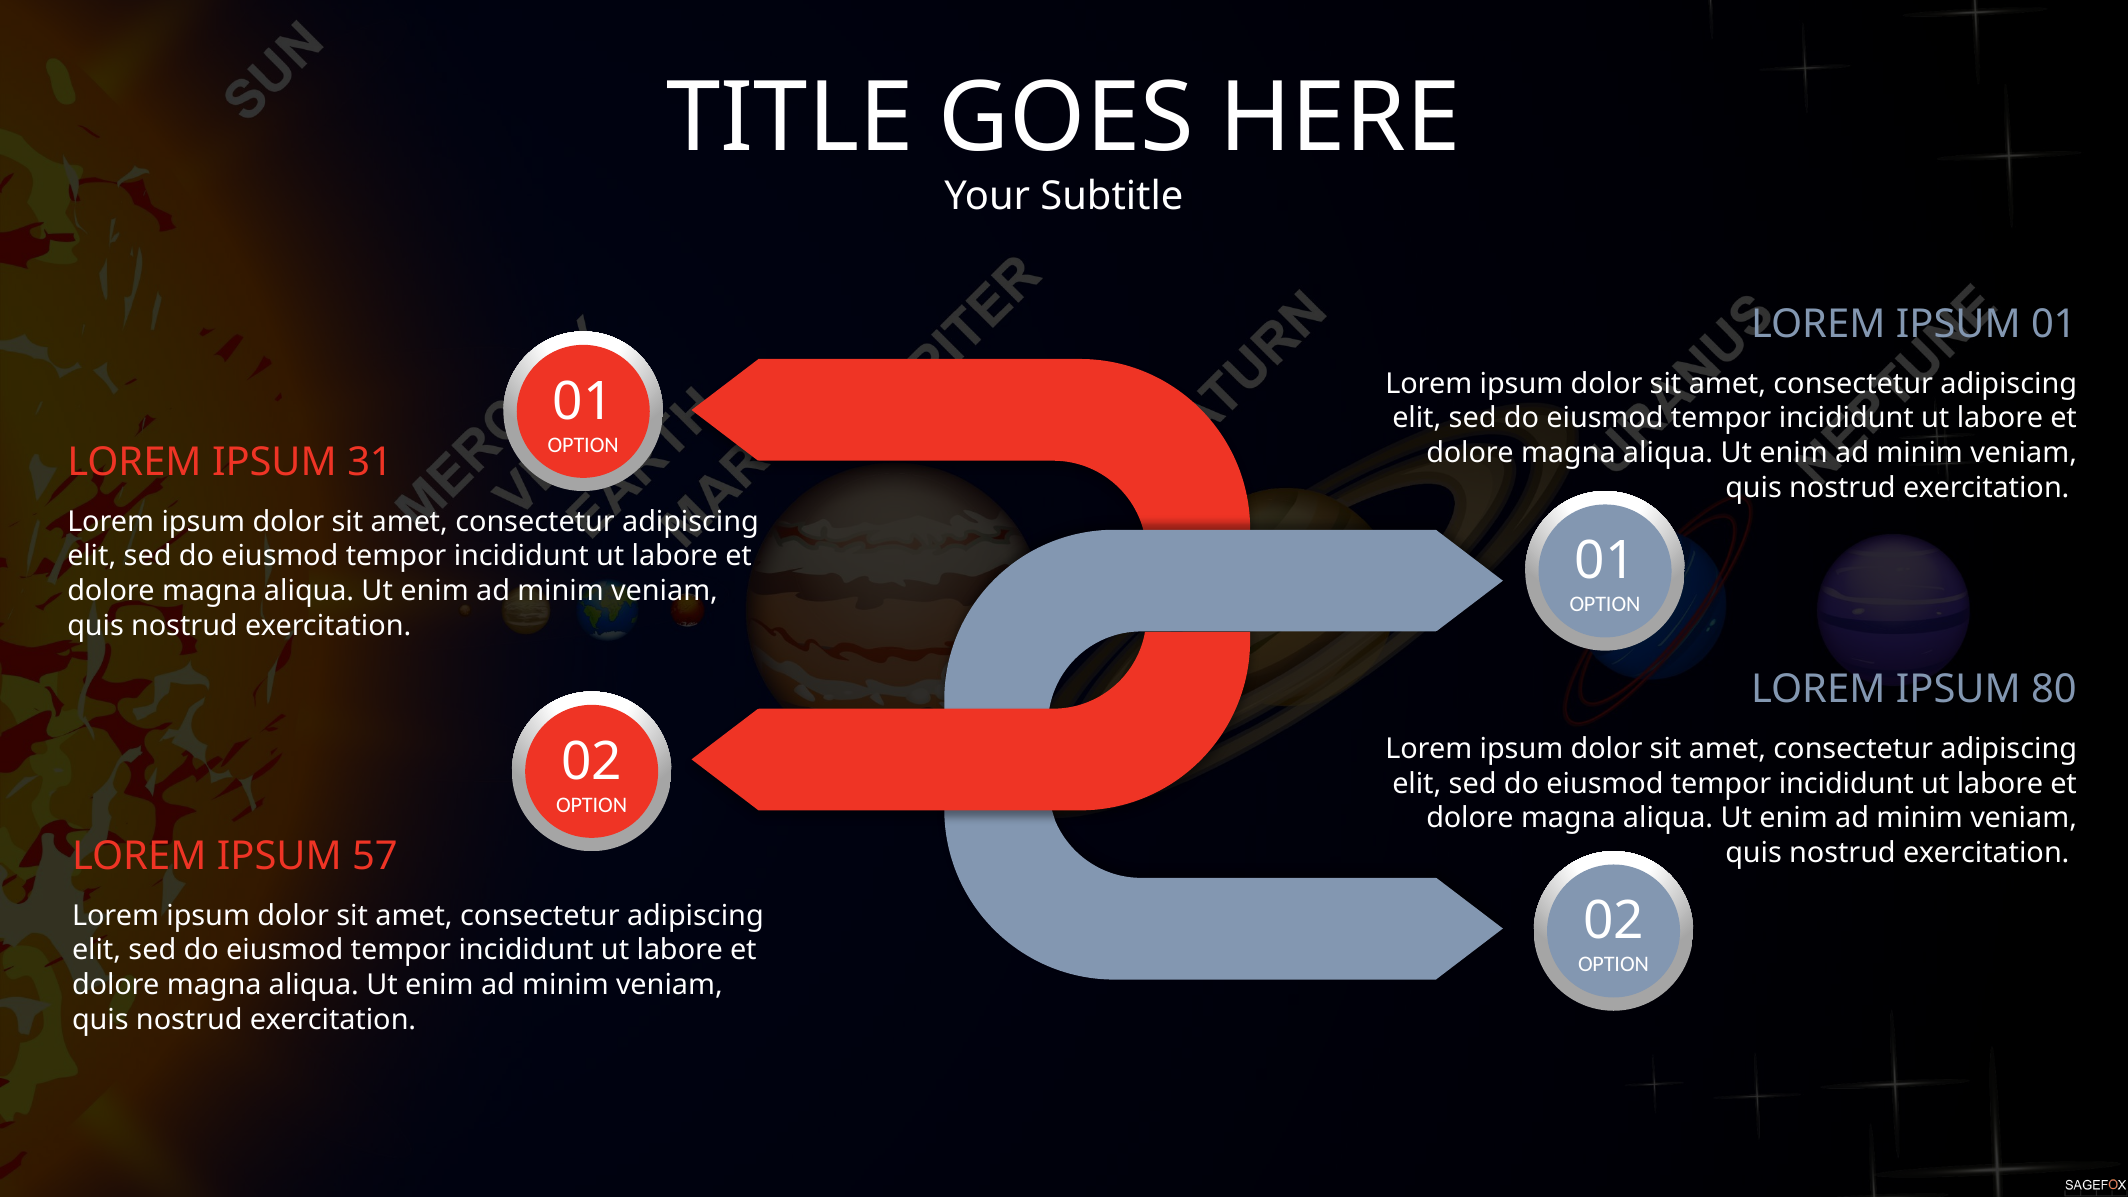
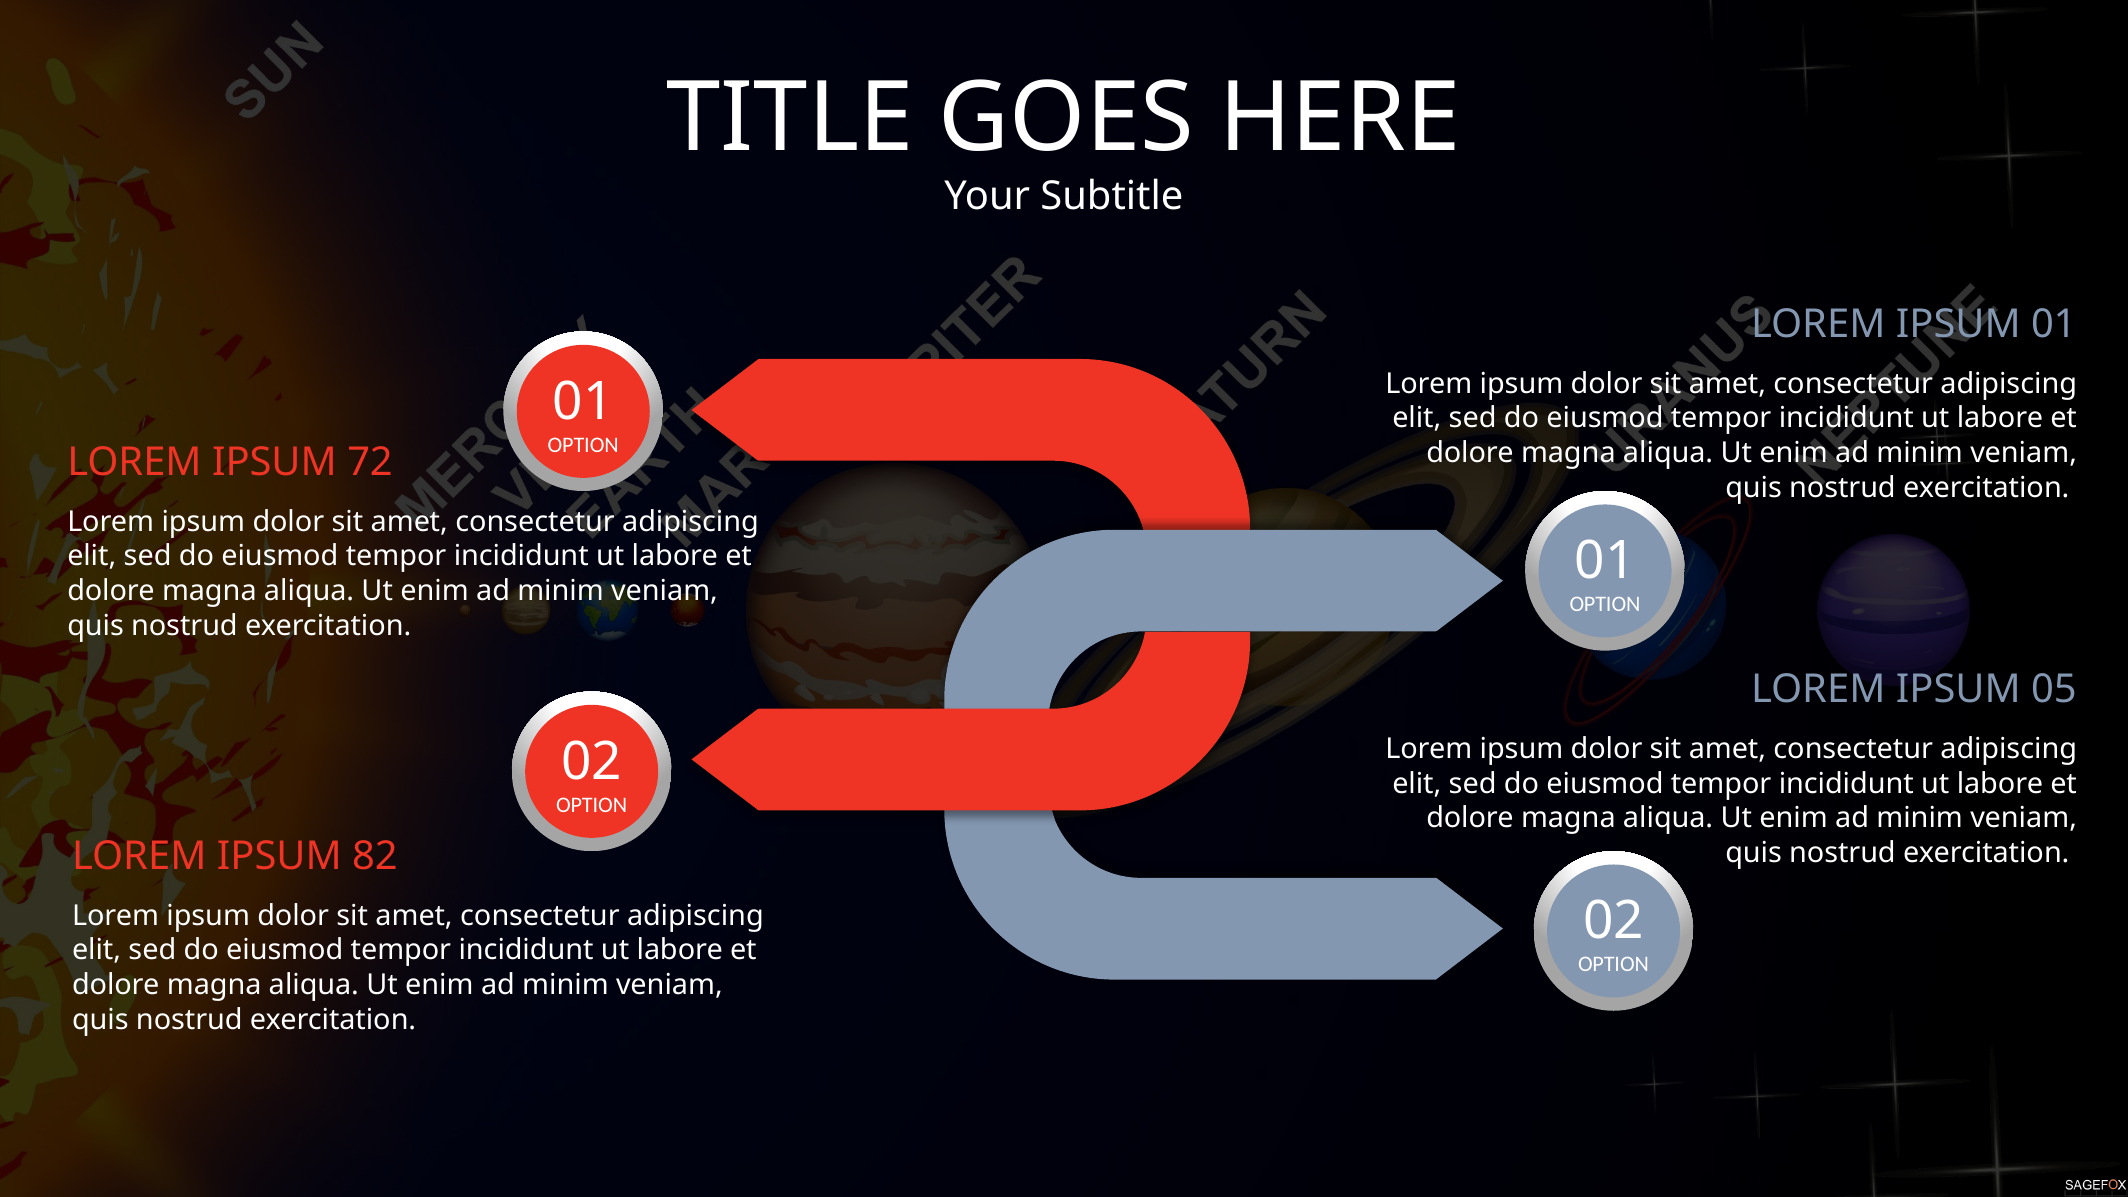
31: 31 -> 72 (370, 463)
80: 80 -> 05 (2054, 690)
57: 57 -> 82 (375, 857)
